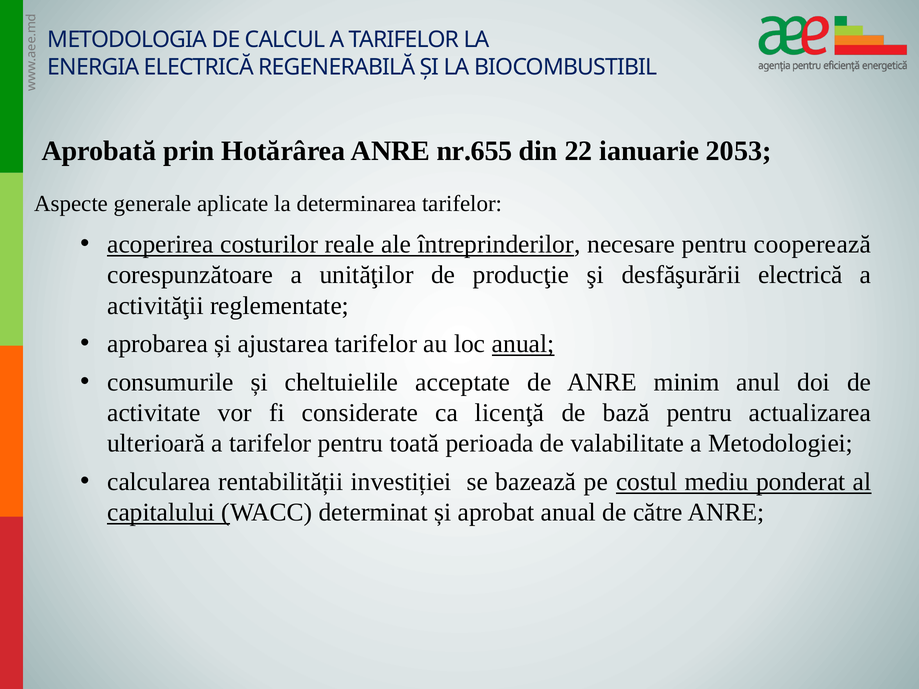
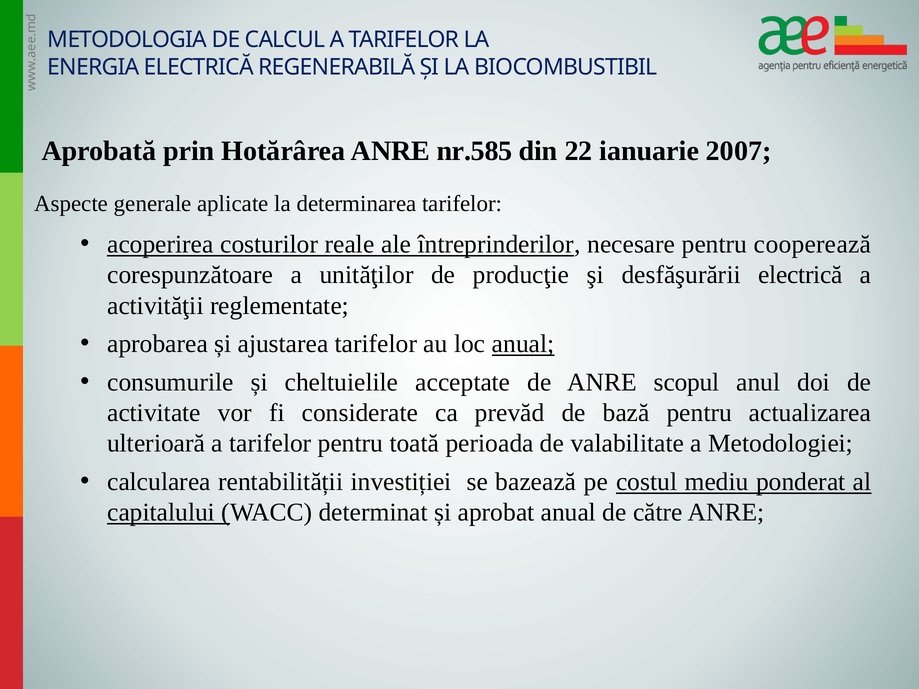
nr.655: nr.655 -> nr.585 (475, 151)
2053: 2053 -> 2007 (739, 151)
minim: minim -> scopul (687, 382)
licenţă: licenţă -> prevăd (510, 413)
